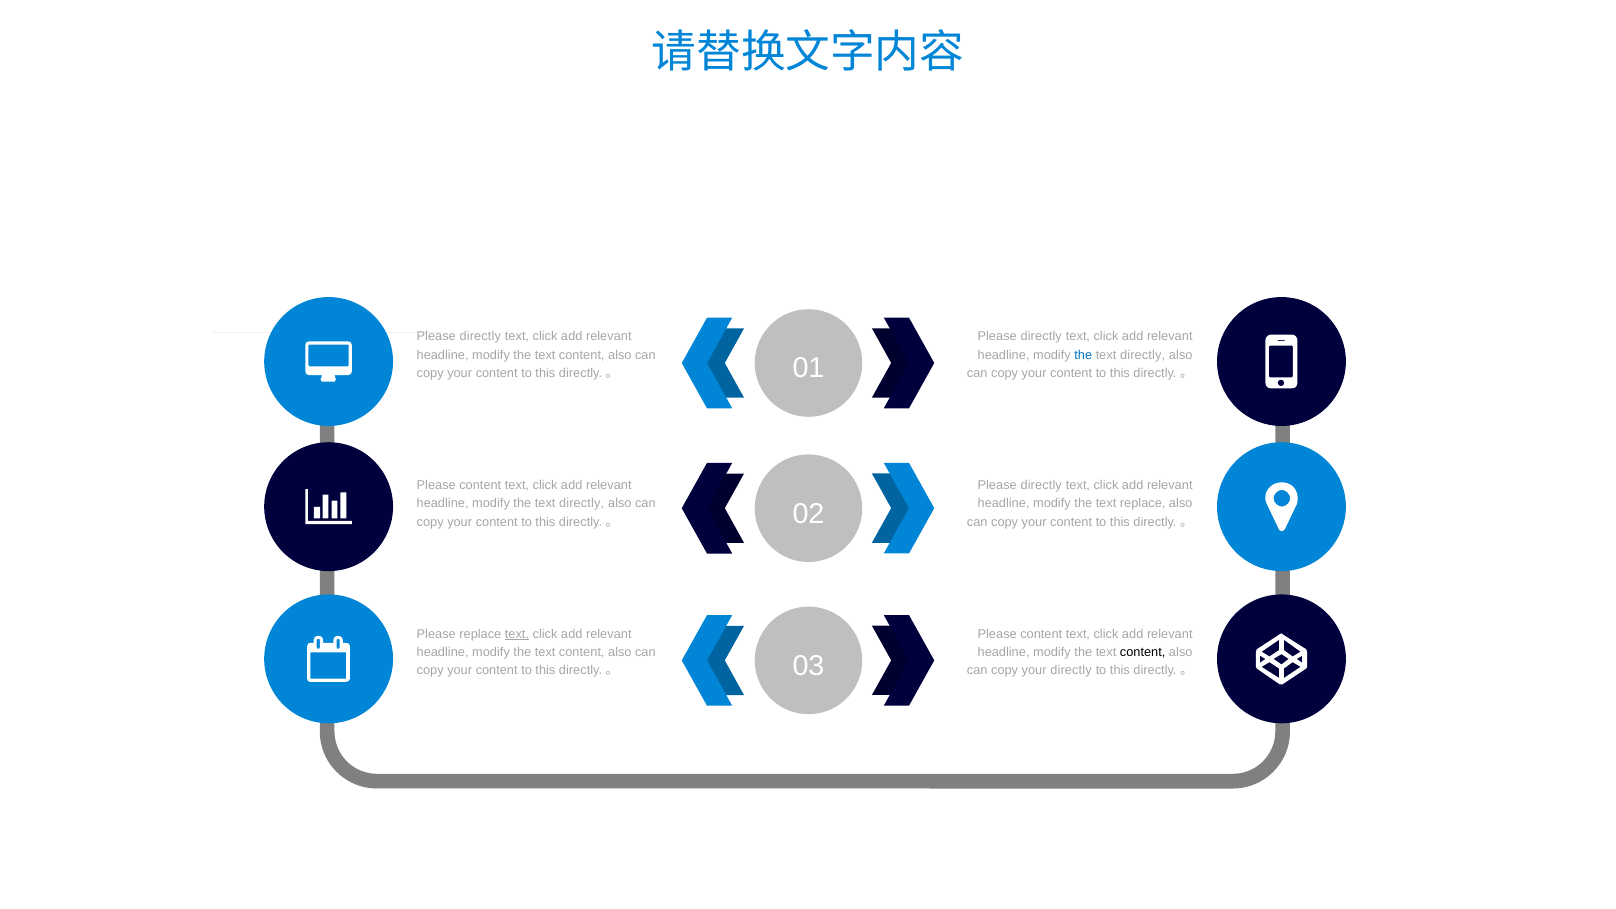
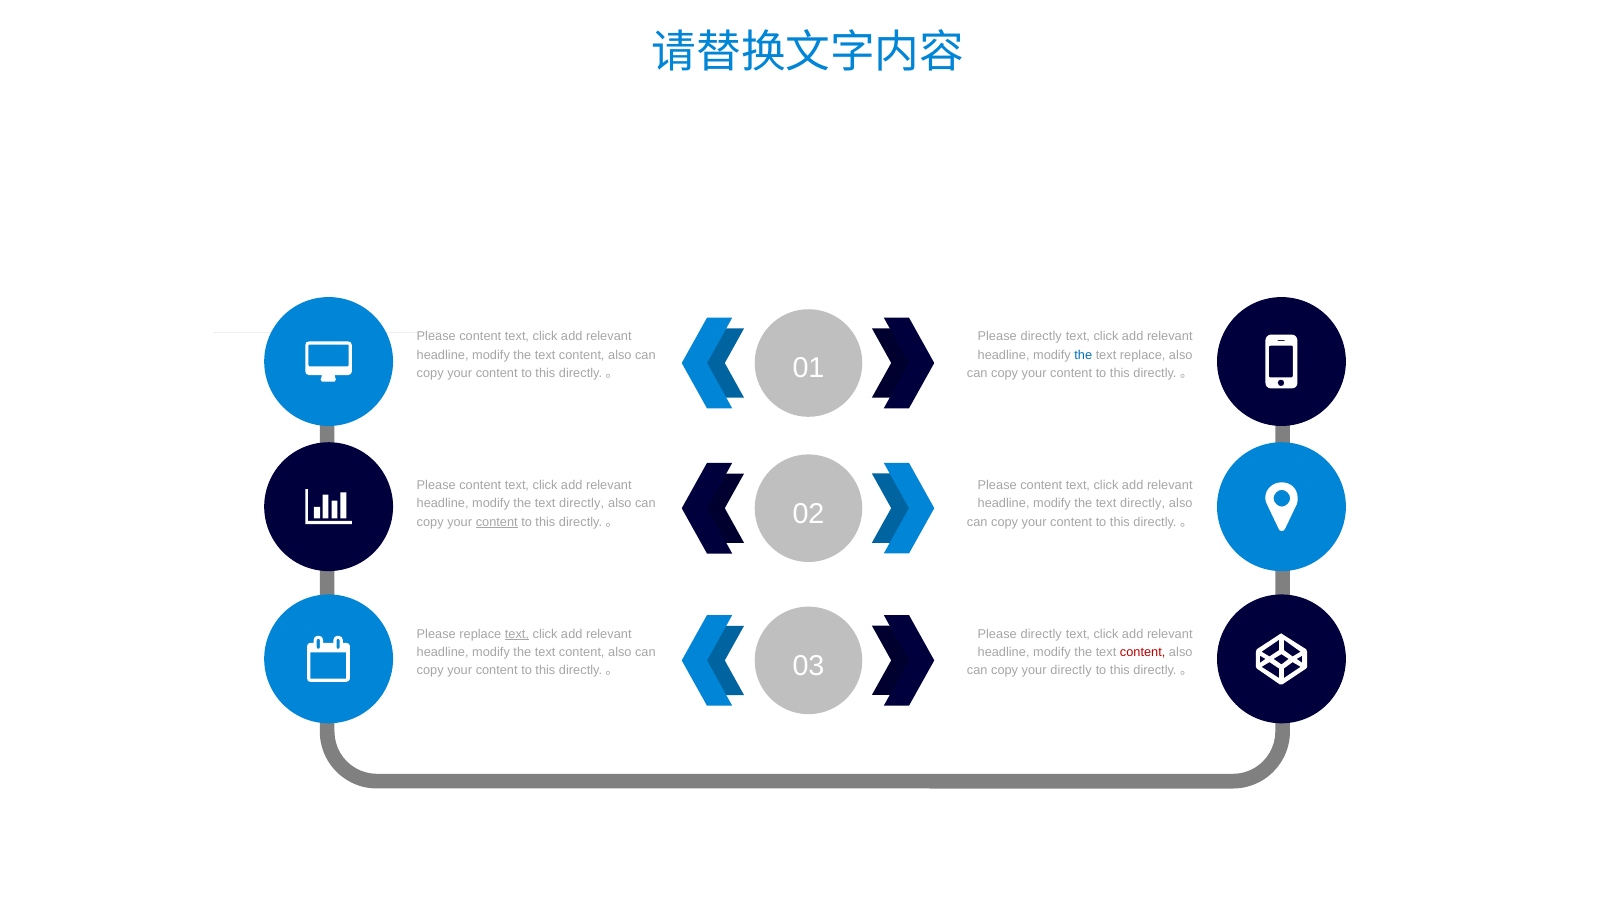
directly: directly -> content (480, 337)
directly: directly -> replace (1143, 355)
directly: directly -> content (1041, 485)
replace: replace -> directly (1143, 504)
content underline: none -> present (497, 522)
content: content -> directly (1041, 634)
content colour: black -> red (1143, 652)
